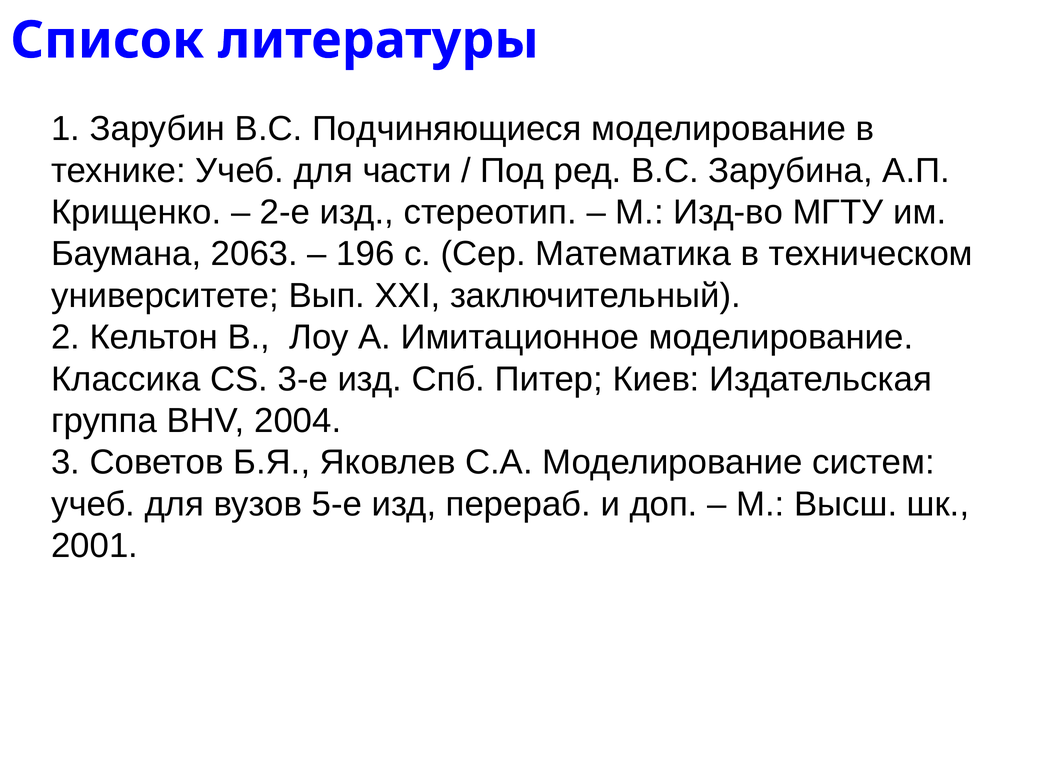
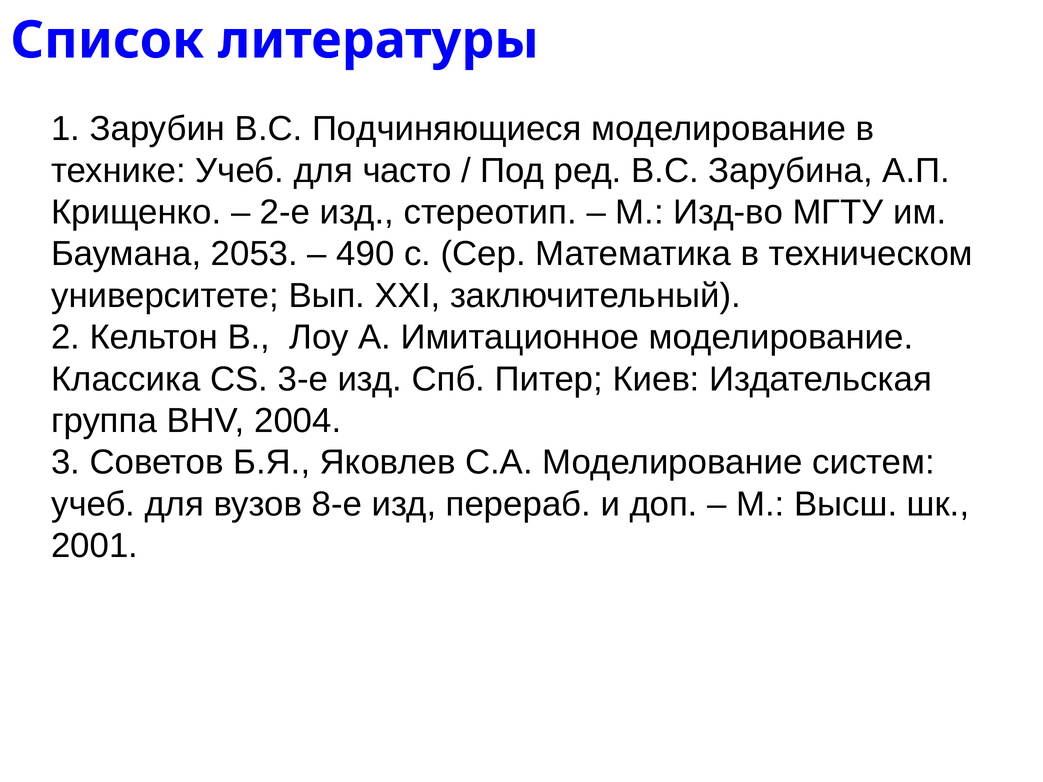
части: части -> часто (407, 171)
2063: 2063 -> 2053 (254, 254)
196: 196 -> 490 (365, 254)
5-е: 5-е -> 8-е (337, 504)
